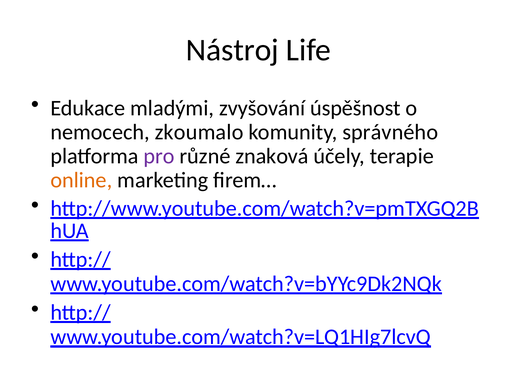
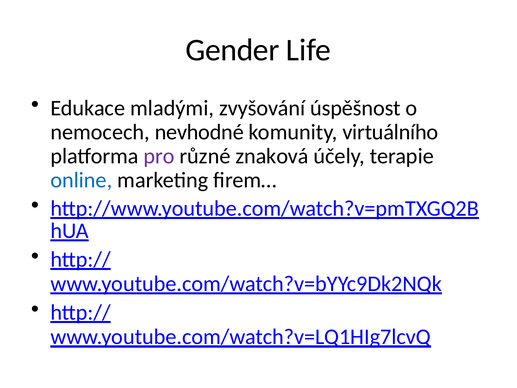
Nástroj: Nástroj -> Gender (232, 50)
zkoumalo: zkoumalo -> nevhodné (199, 132)
správného: správného -> virtuálního (390, 132)
online colour: orange -> blue (81, 180)
